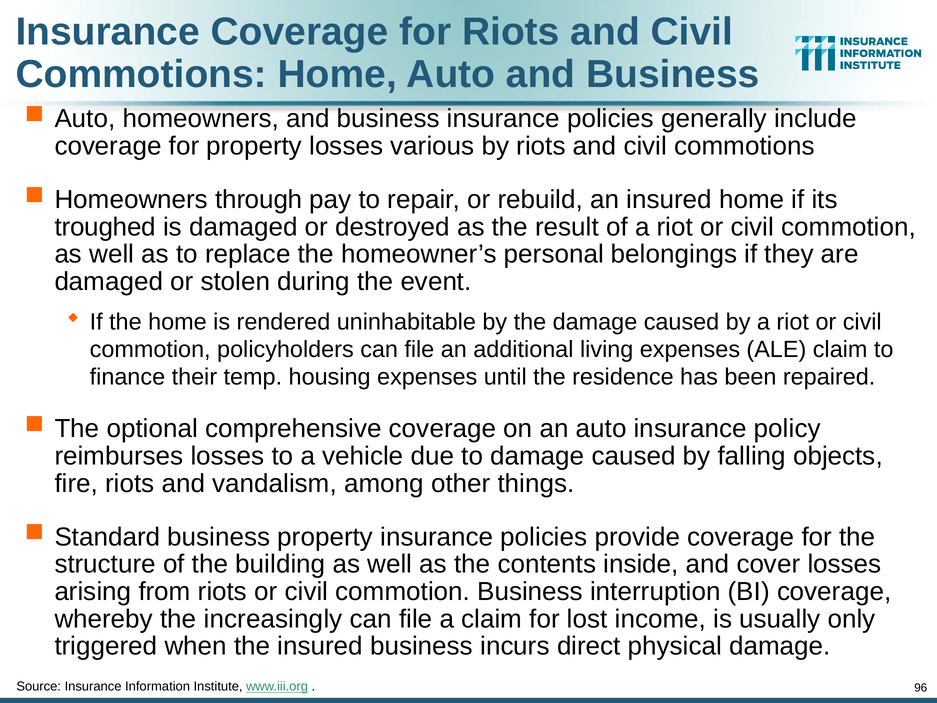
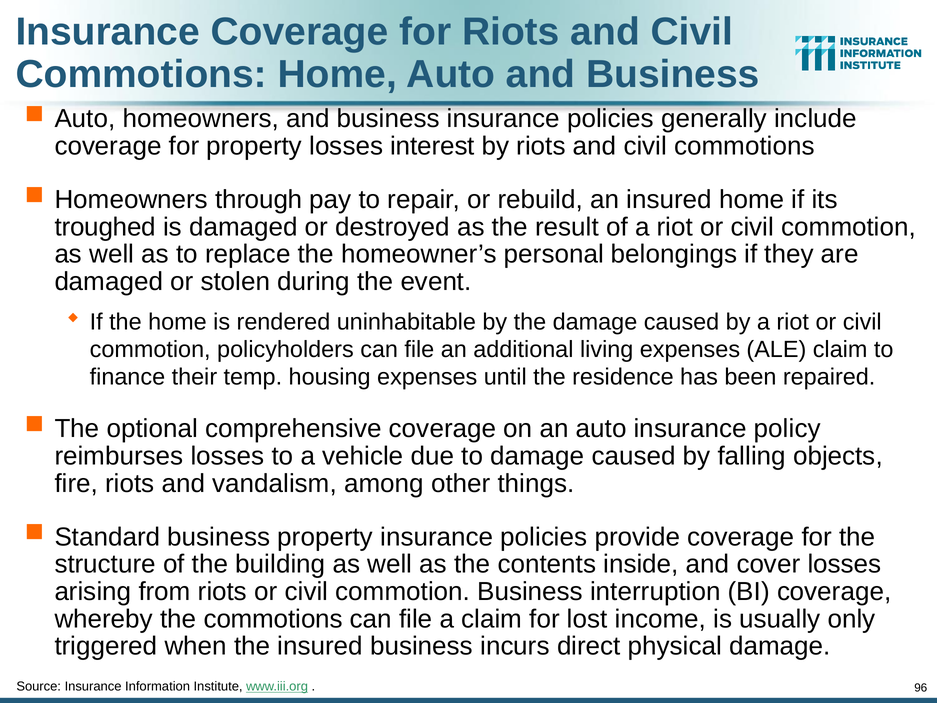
various: various -> interest (432, 146)
the increasingly: increasingly -> commotions (273, 619)
